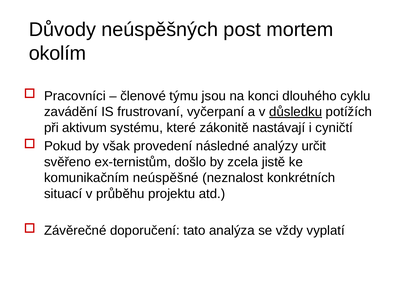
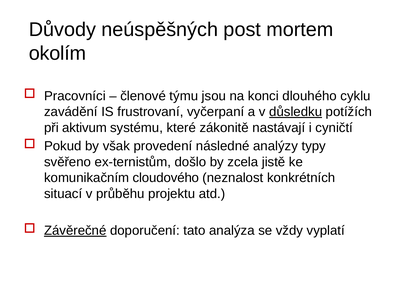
určit: určit -> typy (314, 146)
neúspěšné: neúspěšné -> cloudového (166, 178)
Závěrečné underline: none -> present (75, 231)
